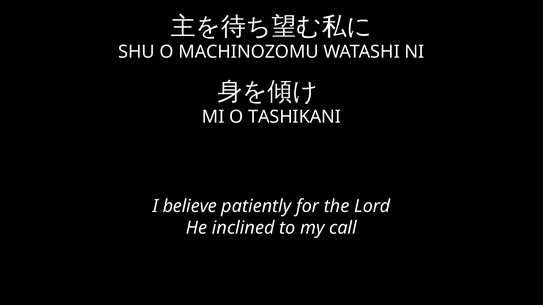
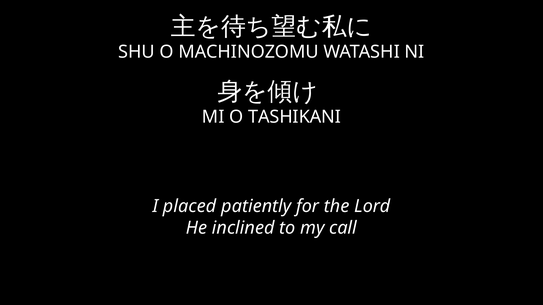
believe: believe -> placed (190, 206)
